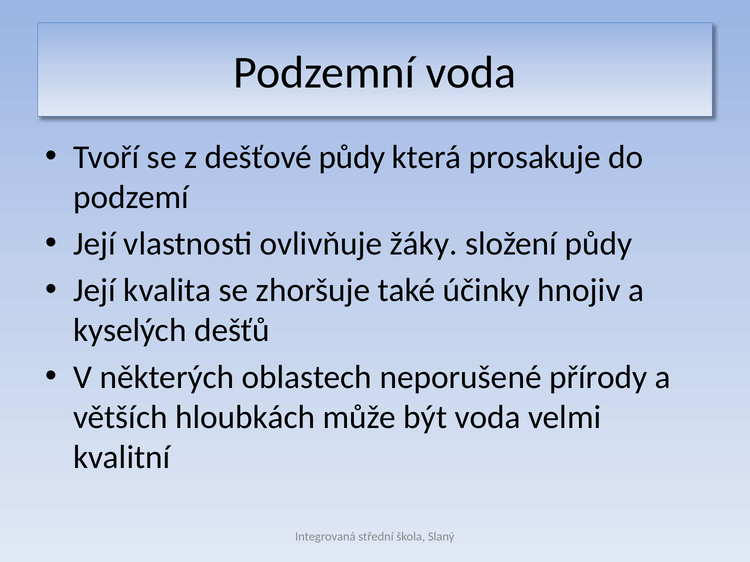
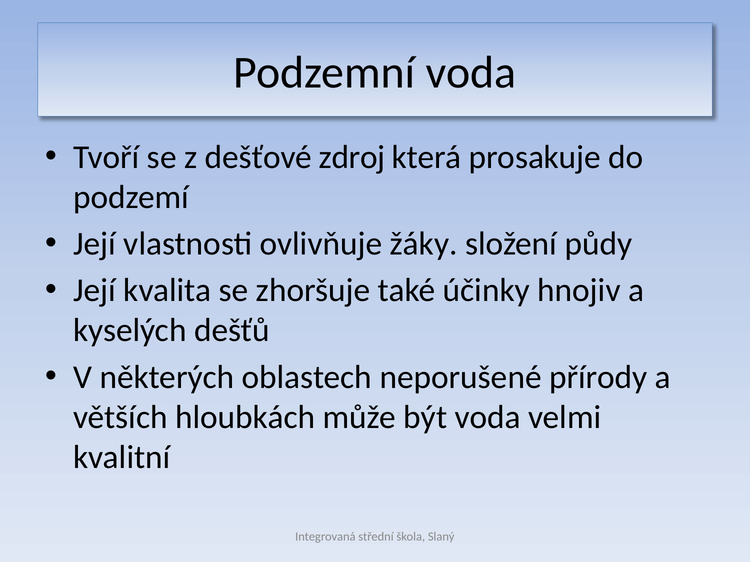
dešťové půdy: půdy -> zdroj (352, 157)
